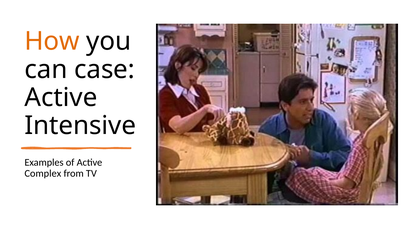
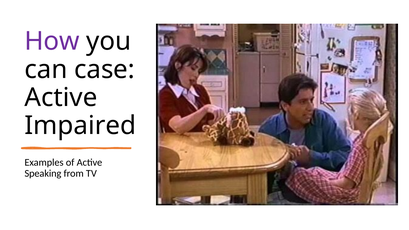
How colour: orange -> purple (52, 41)
Intensive: Intensive -> Impaired (80, 126)
Complex: Complex -> Speaking (43, 173)
